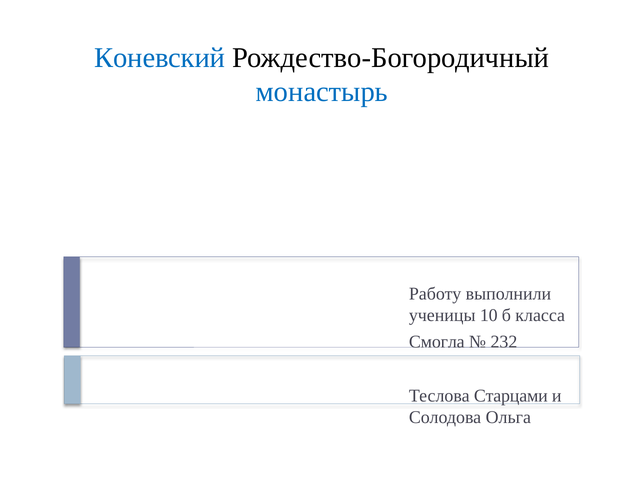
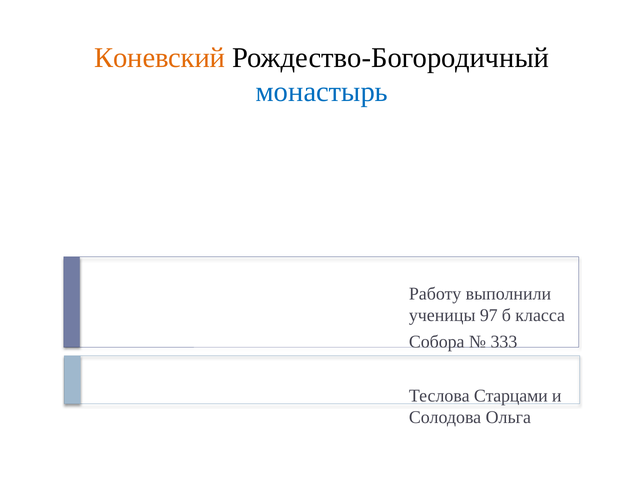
Коневский colour: blue -> orange (160, 58)
10: 10 -> 97 (489, 315)
Смогла: Смогла -> Собора (437, 342)
232: 232 -> 333 (504, 342)
